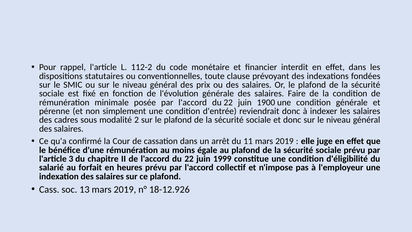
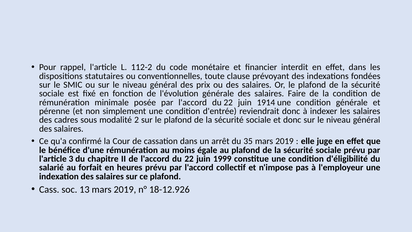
1900: 1900 -> 1914 (266, 102)
11: 11 -> 35 (248, 141)
